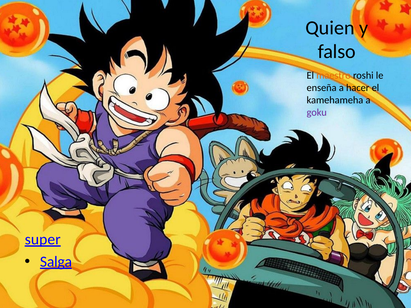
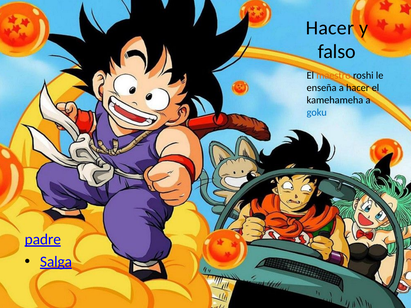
Quien: Quien -> Hacer (330, 28)
goku colour: purple -> blue (317, 113)
super: super -> padre (43, 239)
